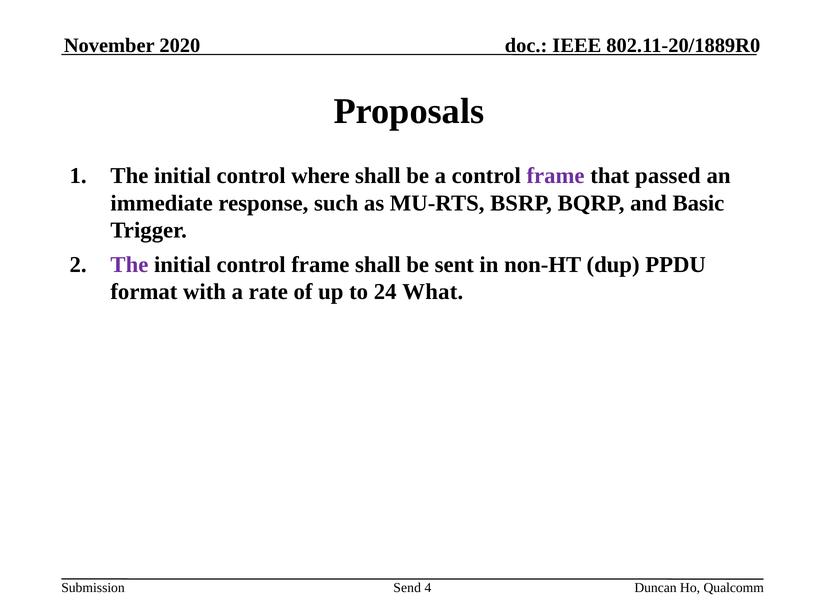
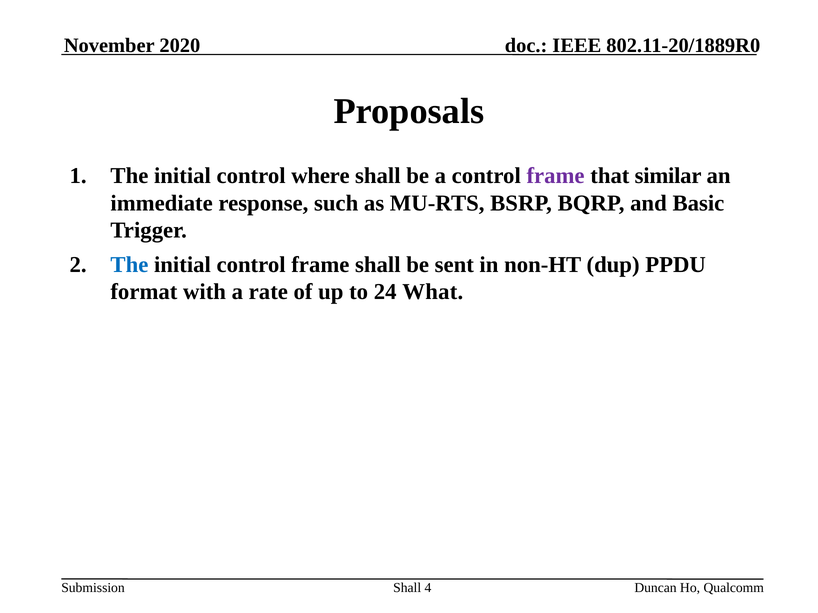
passed: passed -> similar (668, 176)
The colour: purple -> blue (129, 265)
Send: Send -> Shall (407, 588)
